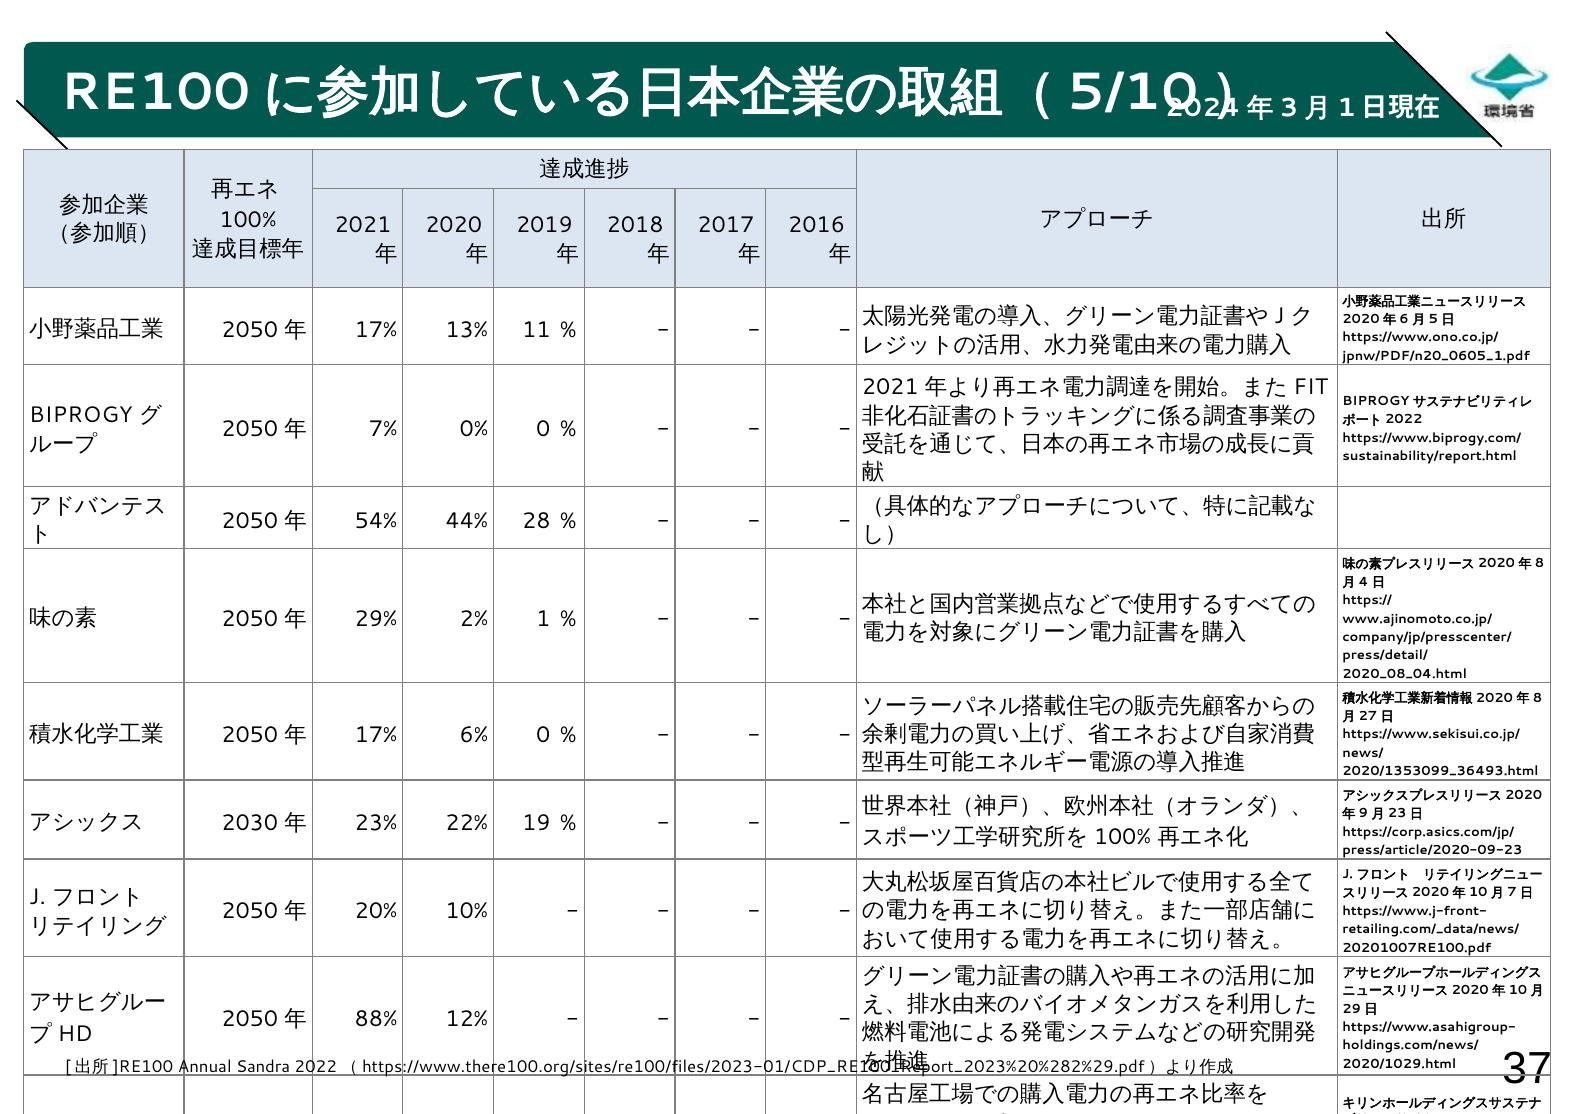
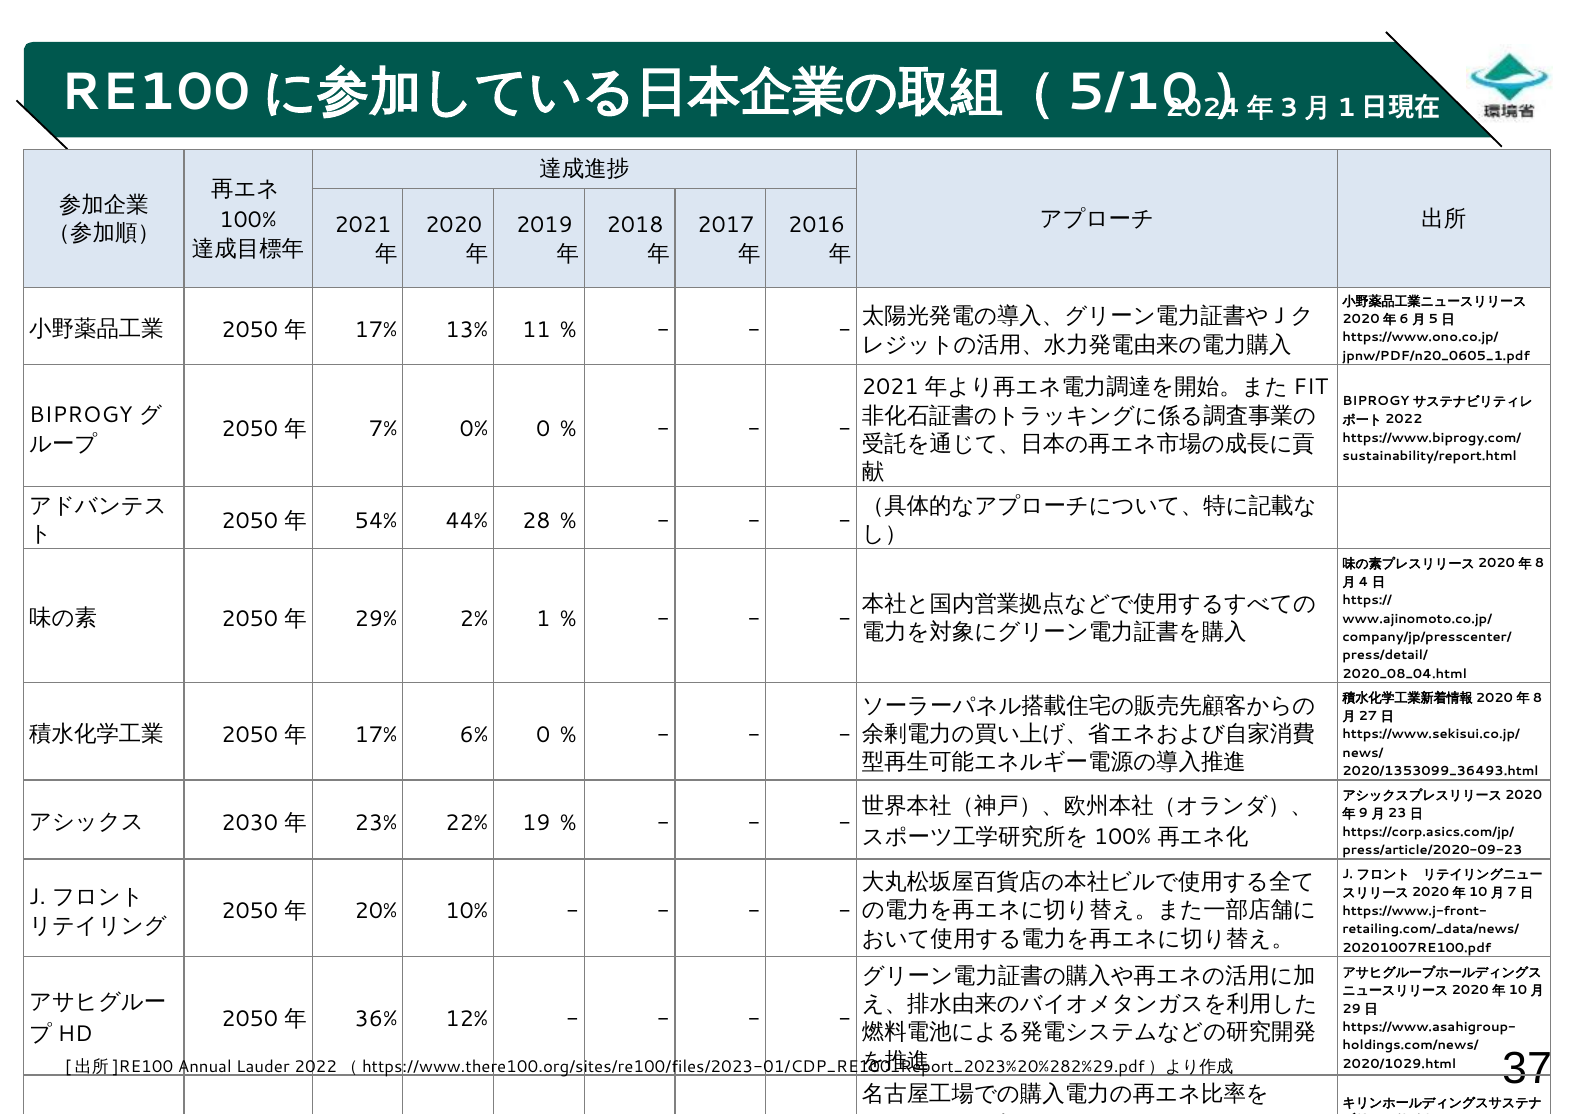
88%: 88% -> 36% (376, 1019)
Sandra: Sandra -> Lauder (263, 1066)
